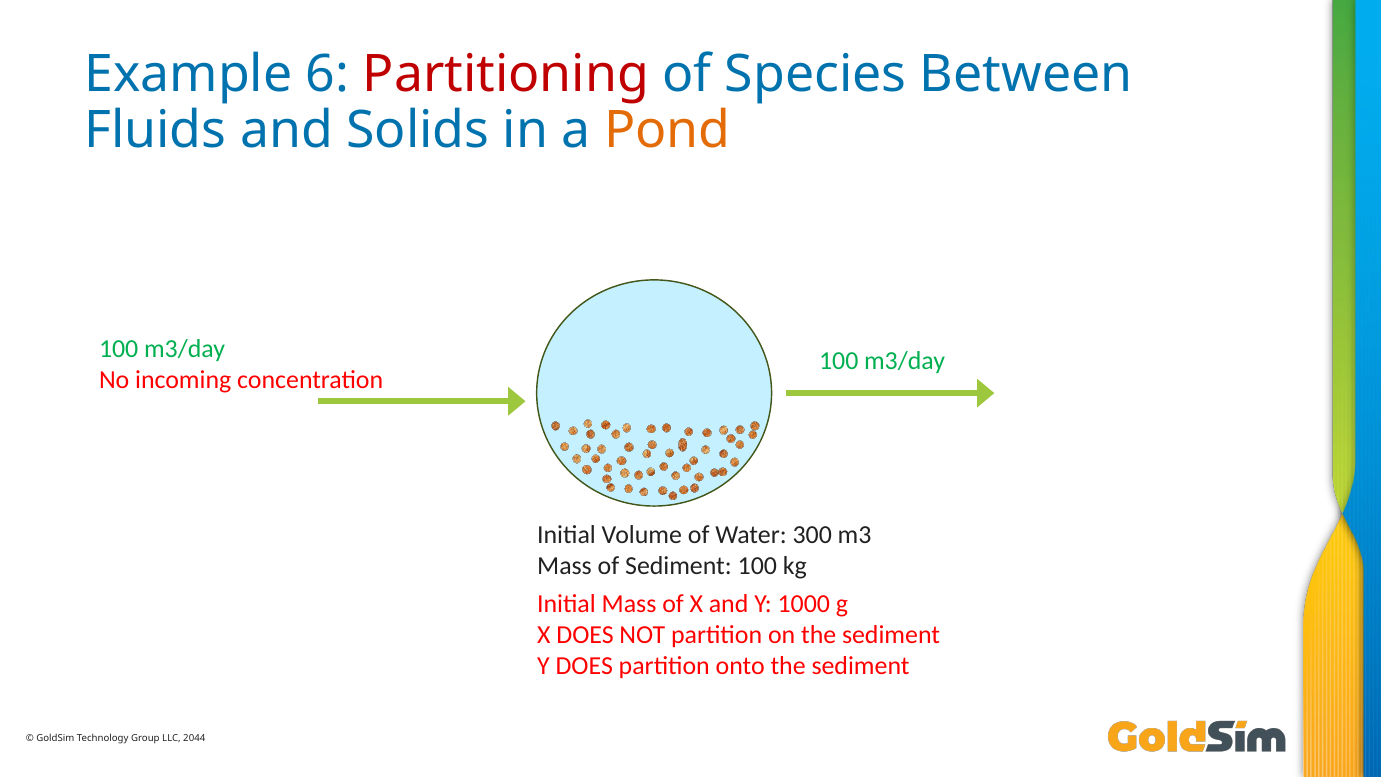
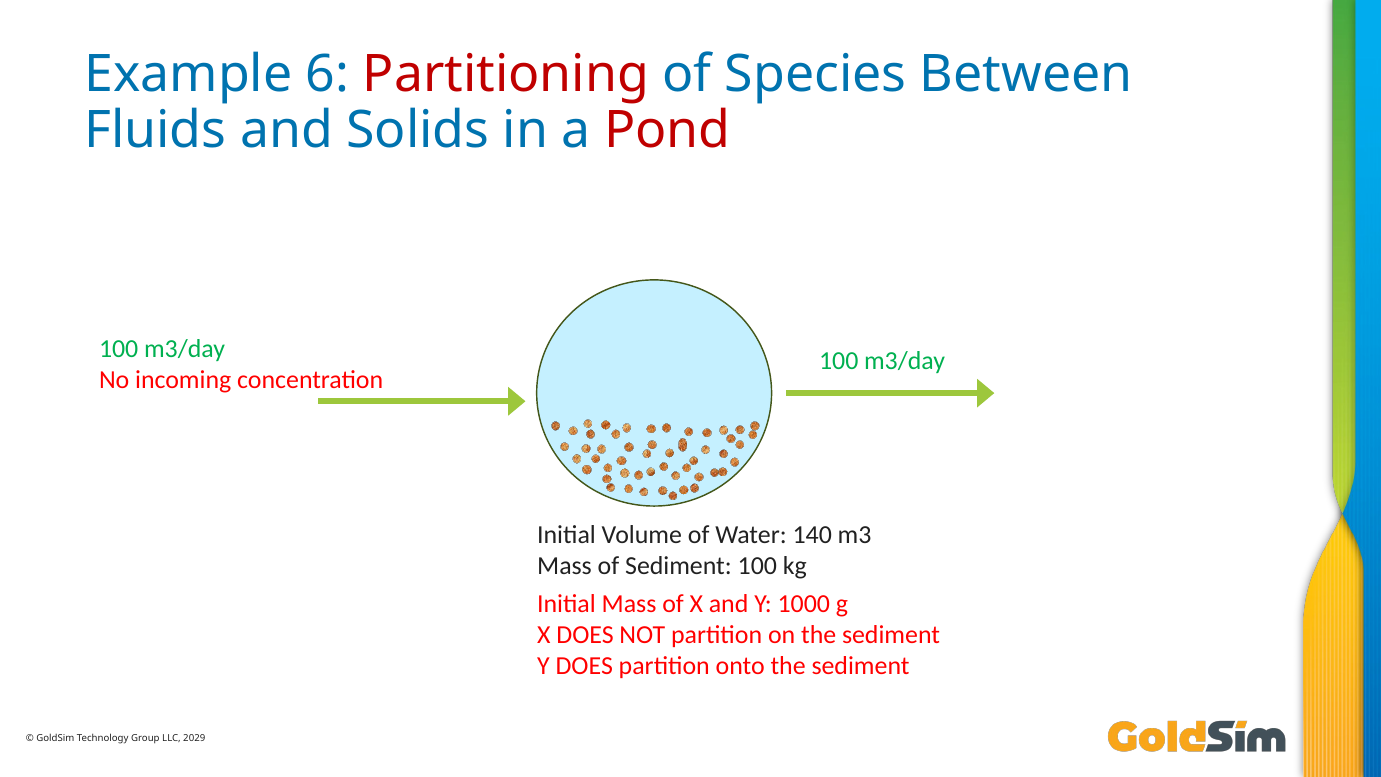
Pond colour: orange -> red (667, 130)
300: 300 -> 140 (812, 535)
2044: 2044 -> 2029 (194, 738)
